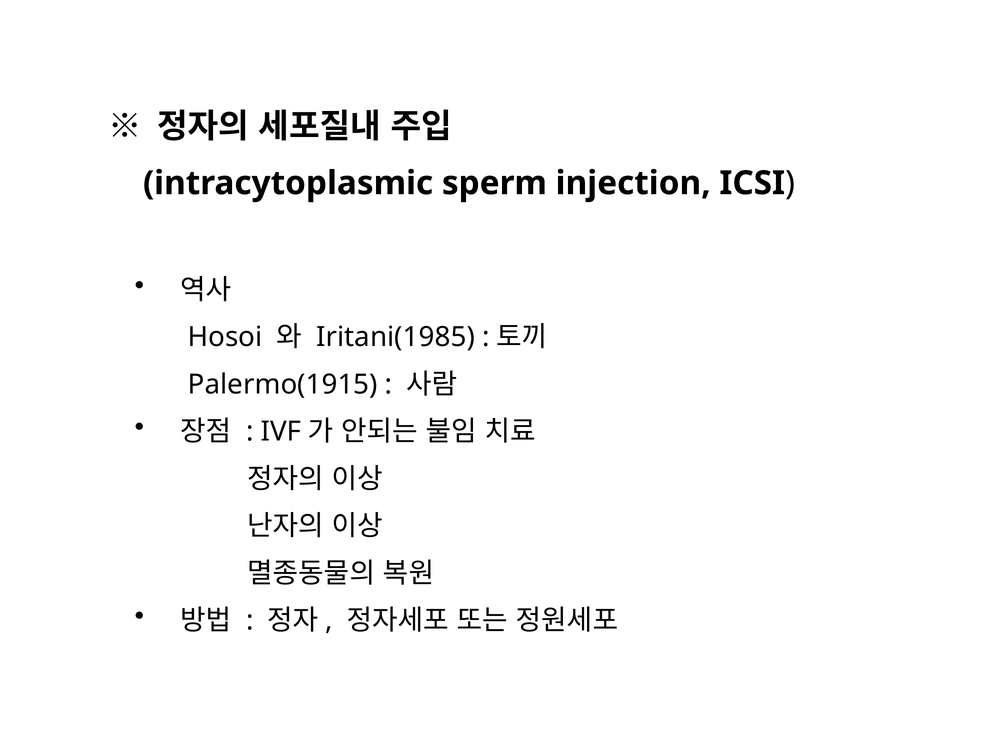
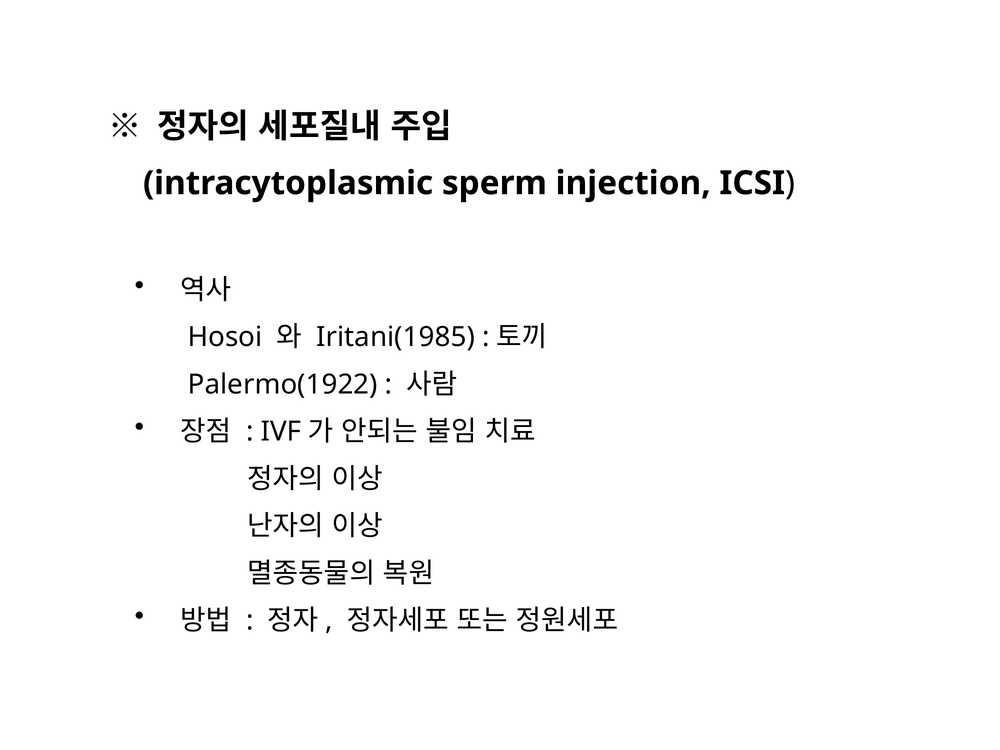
Palermo(1915: Palermo(1915 -> Palermo(1922 (283, 384)
